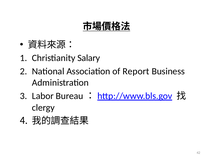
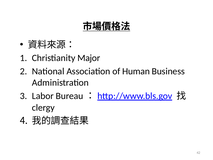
Salary: Salary -> Major (89, 58)
Report: Report -> Human (136, 71)
